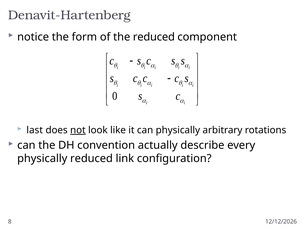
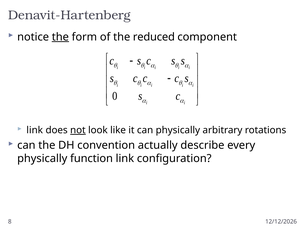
the underline: none -> present (60, 37)
last: last -> link (35, 130)
physically reduced: reduced -> function (92, 158)
